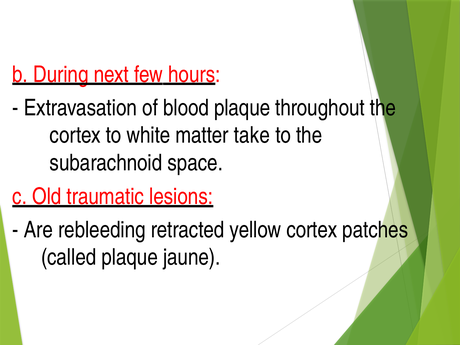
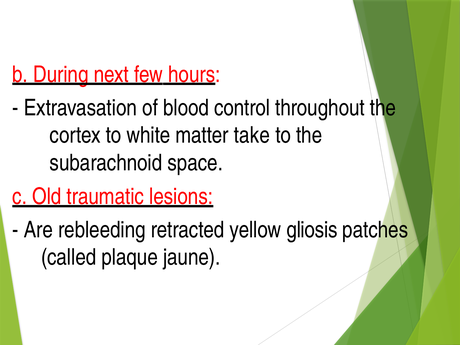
blood plaque: plaque -> control (242, 108)
yellow cortex: cortex -> gliosis (312, 230)
